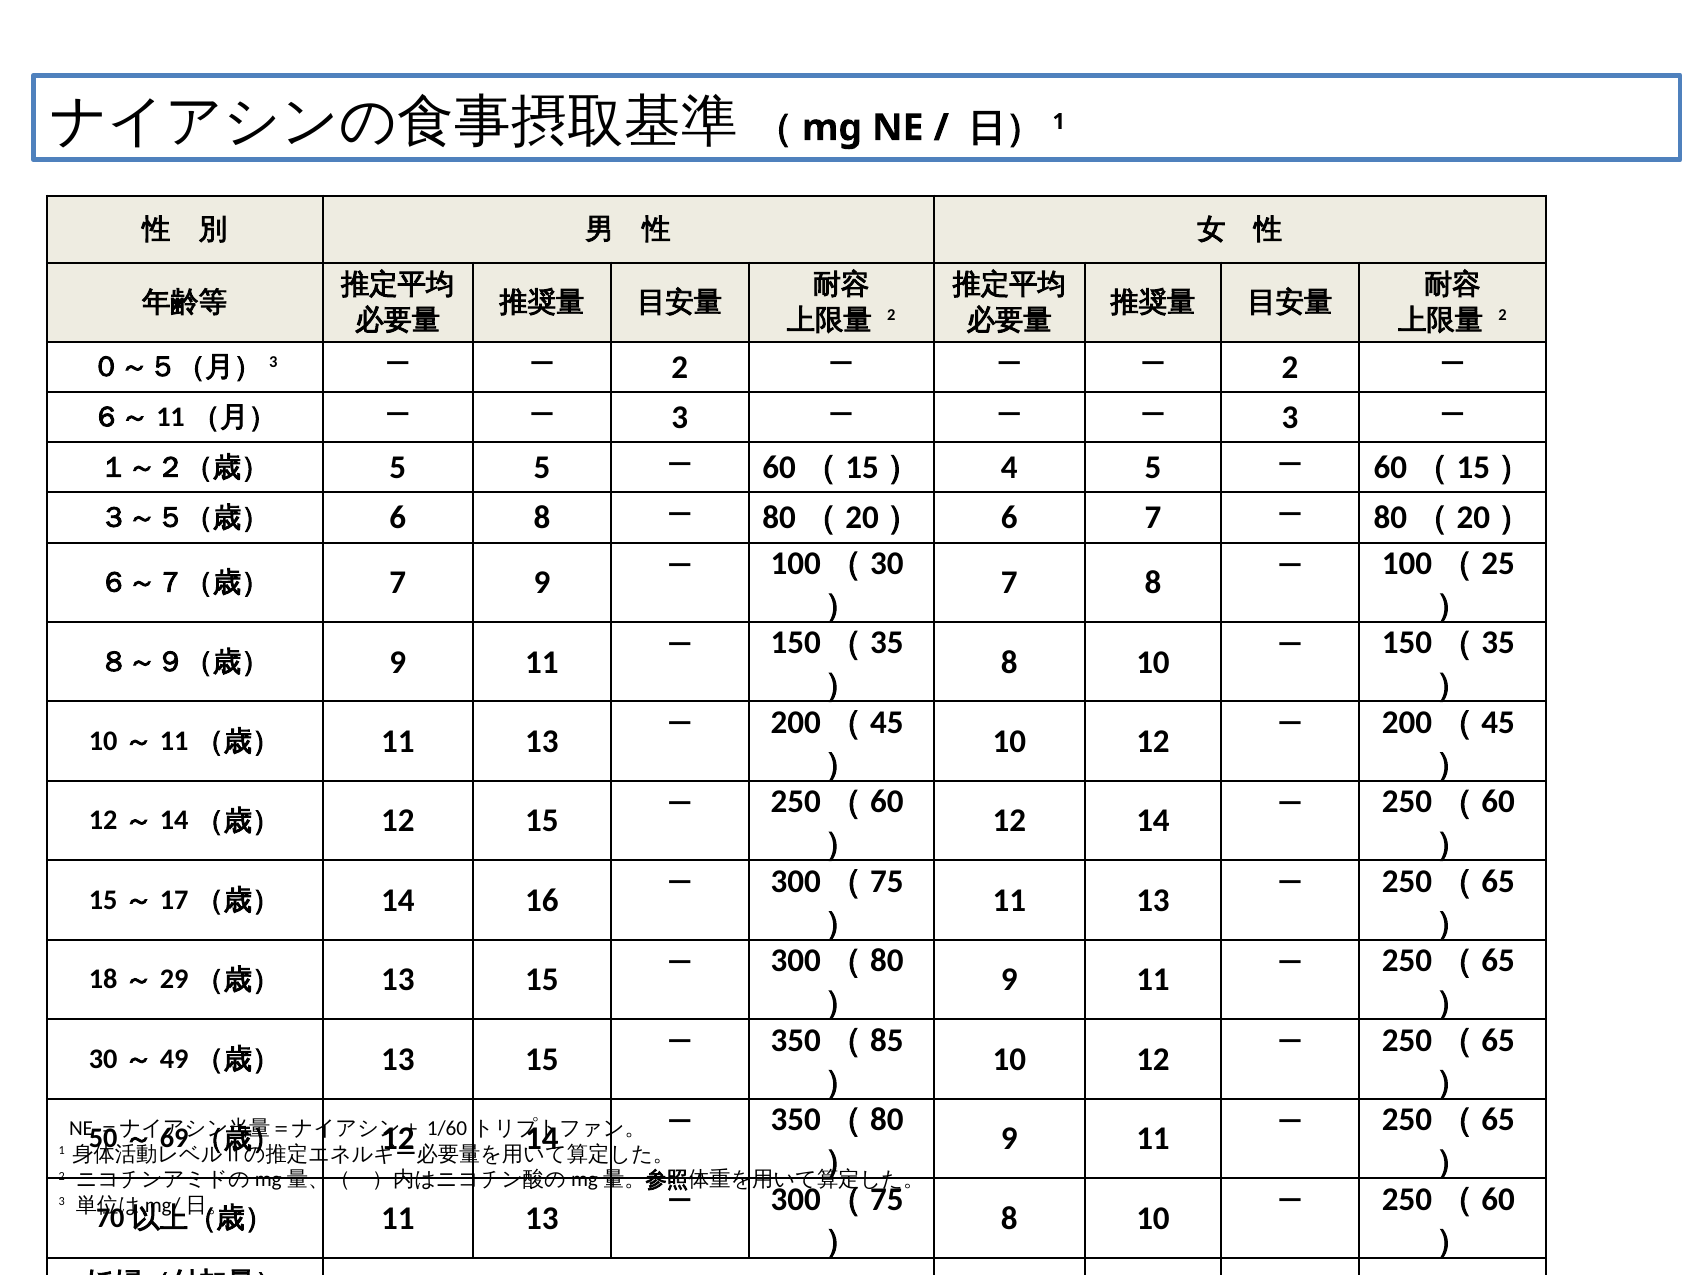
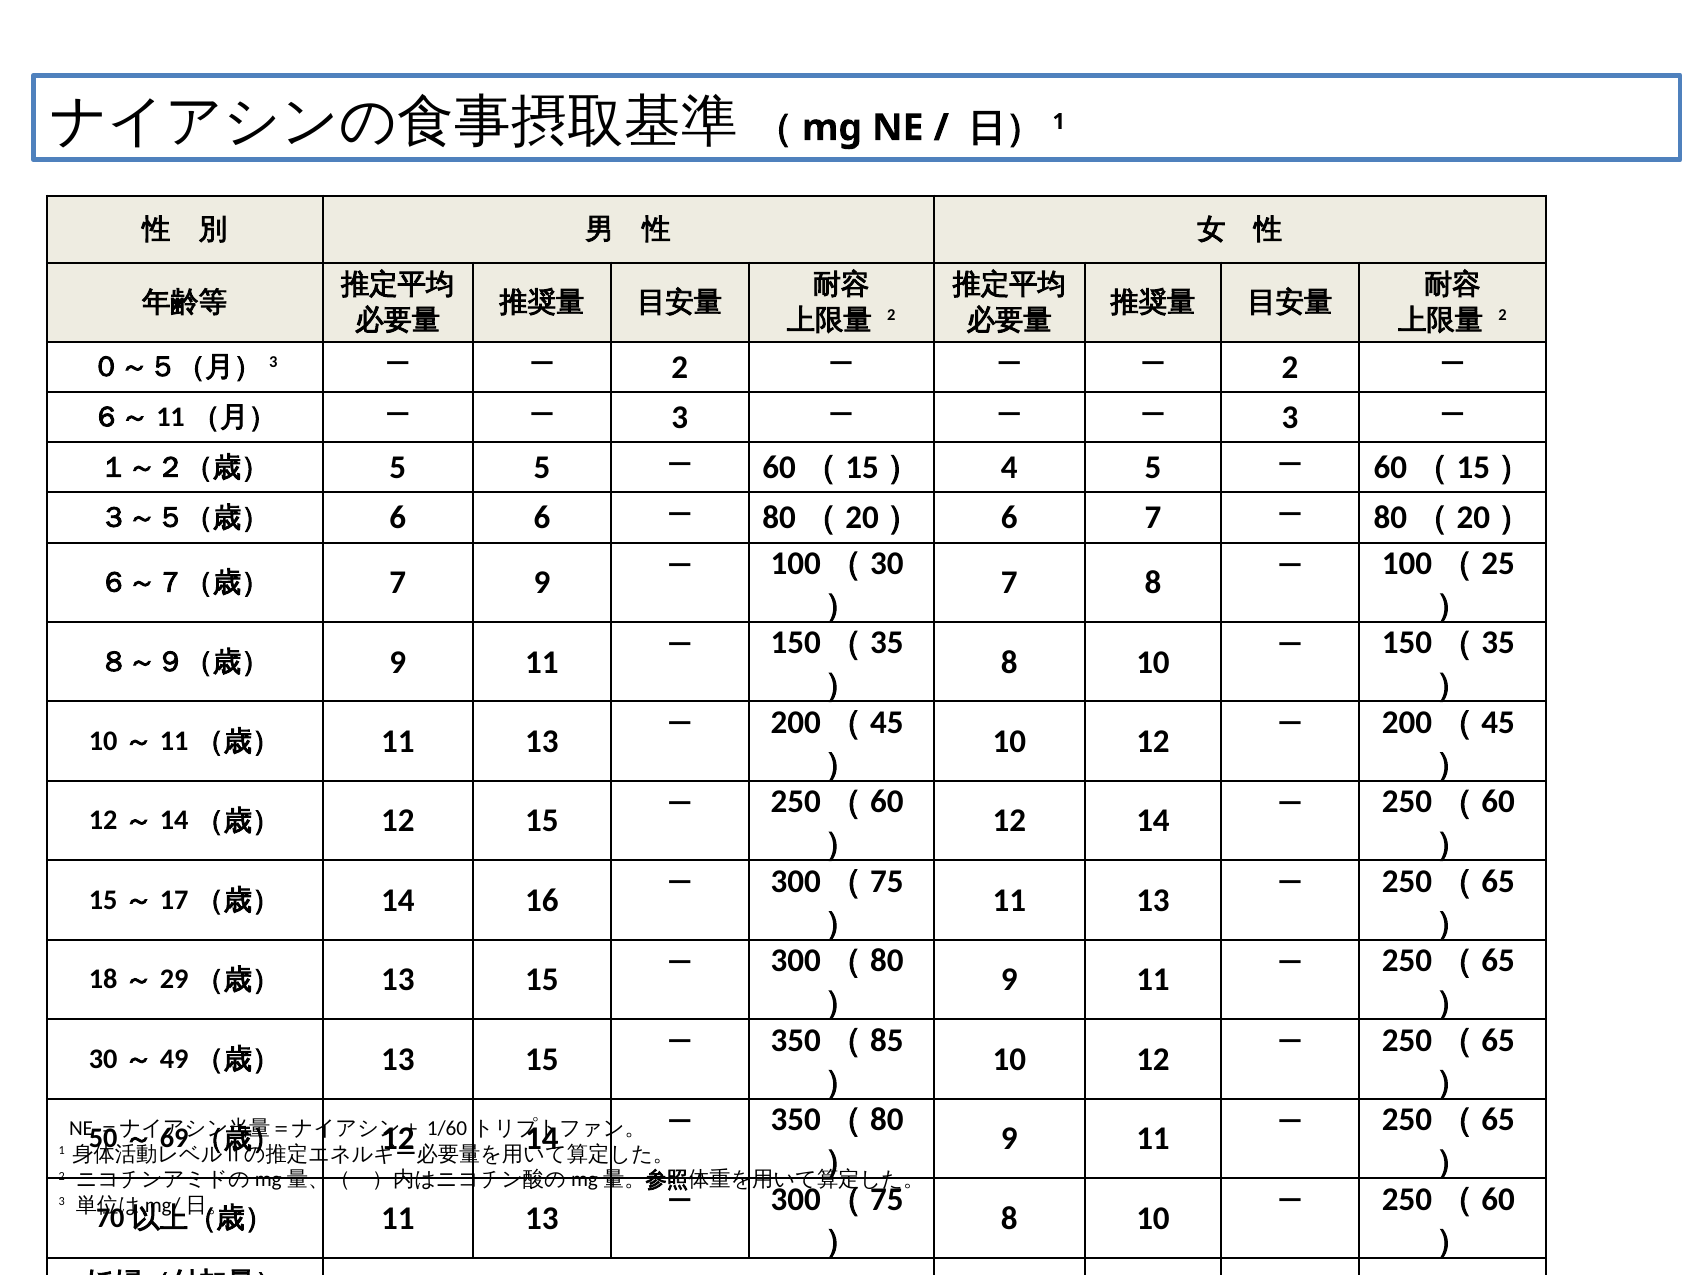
6 8: 8 -> 6 (542, 518)
